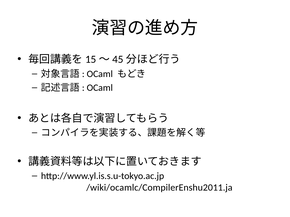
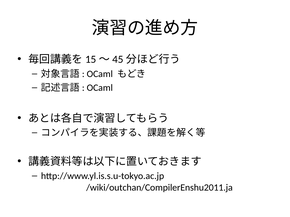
/wiki/ocamlc/CompilerEnshu2011.ja: /wiki/ocamlc/CompilerEnshu2011.ja -> /wiki/outchan/CompilerEnshu2011.ja (159, 188)
